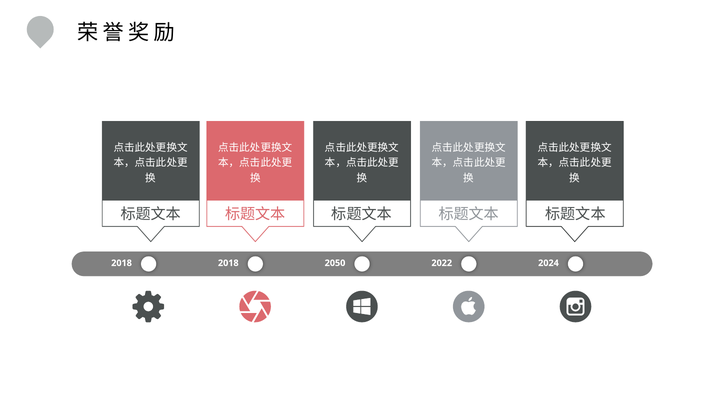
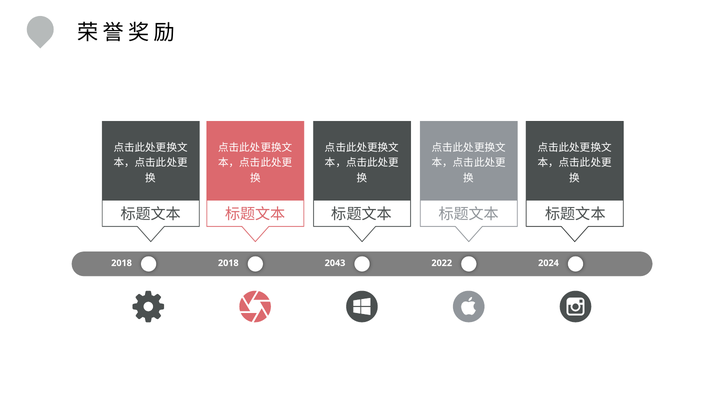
2050: 2050 -> 2043 (335, 263)
